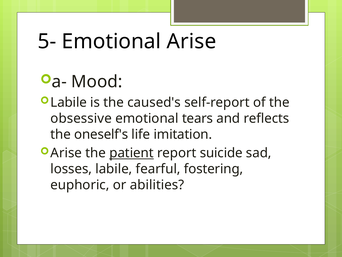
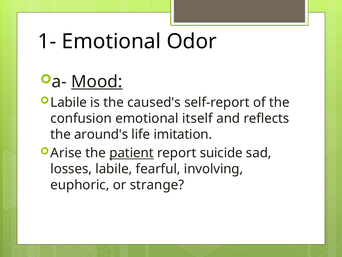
5-: 5- -> 1- (47, 41)
Emotional Arise: Arise -> Odor (192, 41)
Mood underline: none -> present (97, 82)
obsessive: obsessive -> confusion (81, 118)
tears: tears -> itself (197, 118)
oneself's: oneself's -> around's (101, 134)
fostering: fostering -> involving (214, 169)
abilities: abilities -> strange (157, 185)
